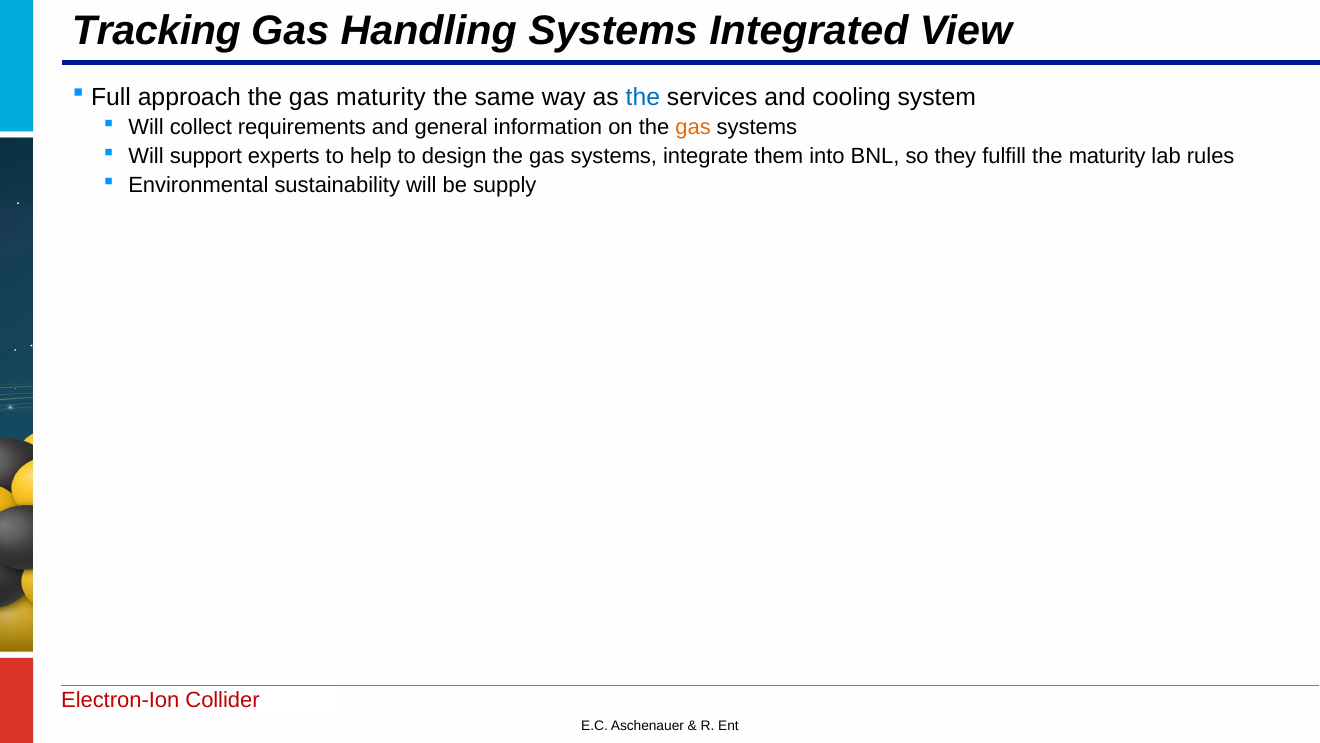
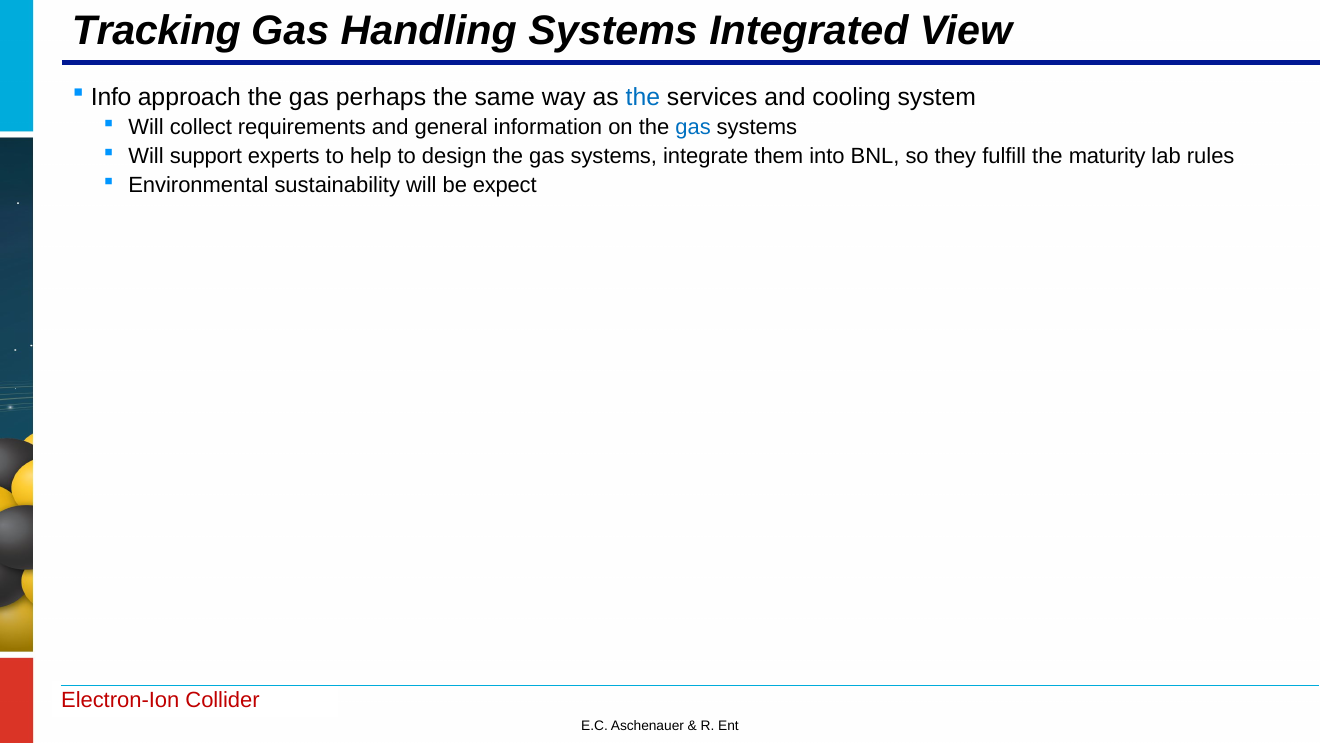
Full: Full -> Info (111, 97)
gas maturity: maturity -> perhaps (381, 97)
gas colour: orange -> blue (693, 127)
supply: supply -> expect (505, 185)
